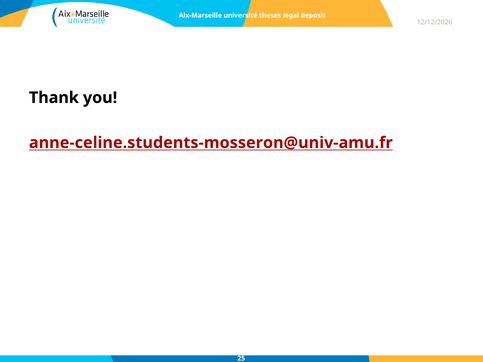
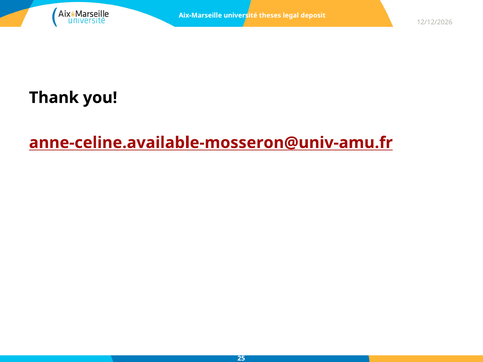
anne-celine.students-mosseron@univ-amu.fr: anne-celine.students-mosseron@univ-amu.fr -> anne-celine.available-mosseron@univ-amu.fr (211, 143)
